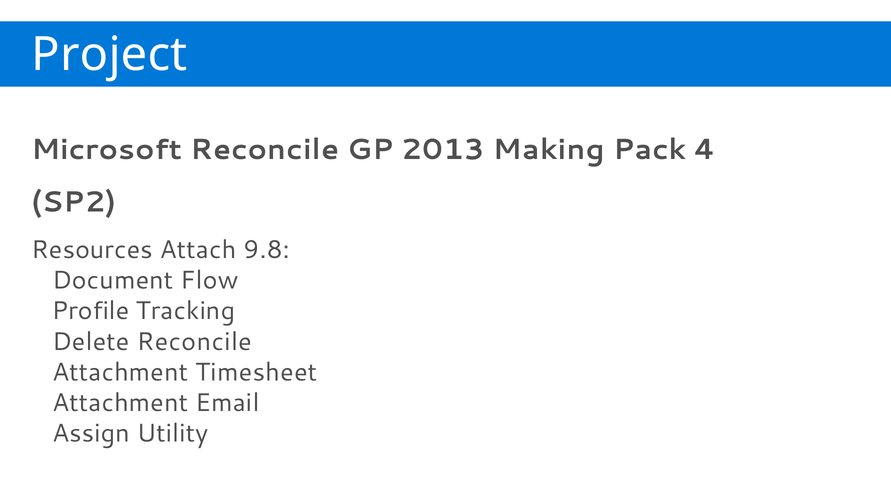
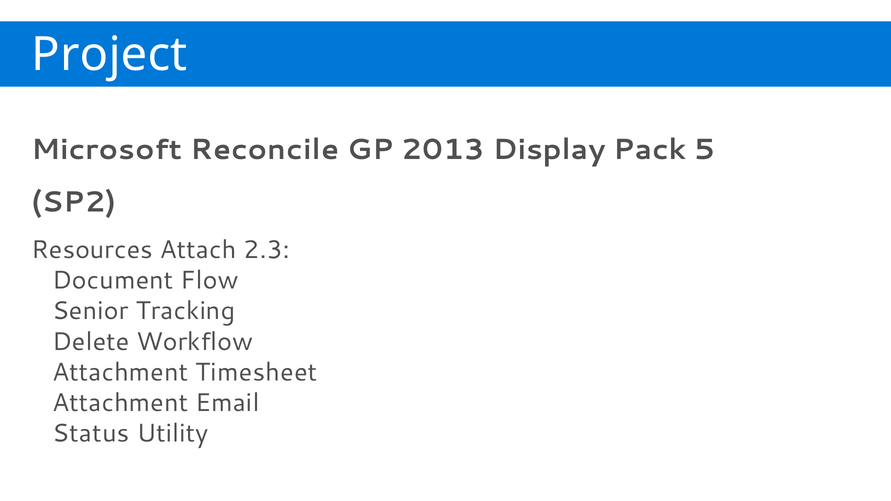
Making: Making -> Display (549, 150)
4: 4 -> 5 (705, 150)
9.8: 9.8 -> 2.3 (267, 250)
Profile: Profile -> Senior (90, 311)
Delete Reconcile: Reconcile -> Workflow (195, 342)
Assign: Assign -> Status (91, 434)
